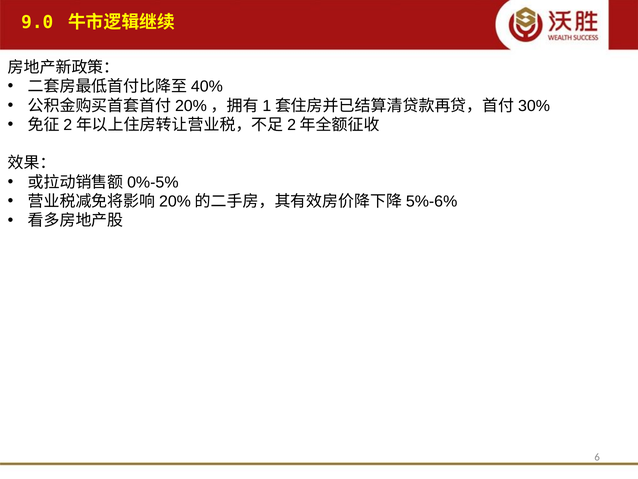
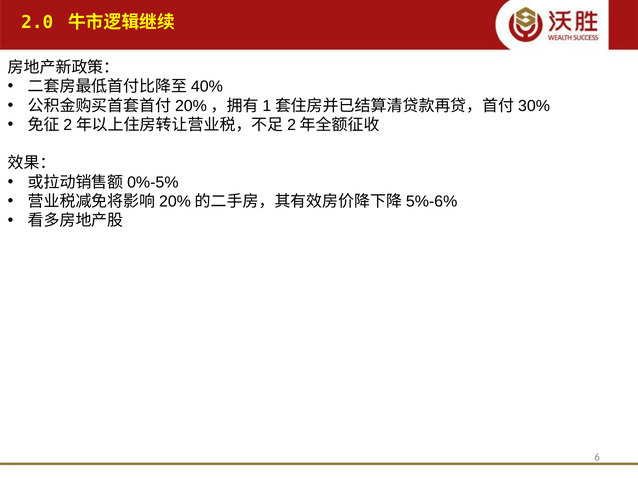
9.0: 9.0 -> 2.0 (37, 23)
